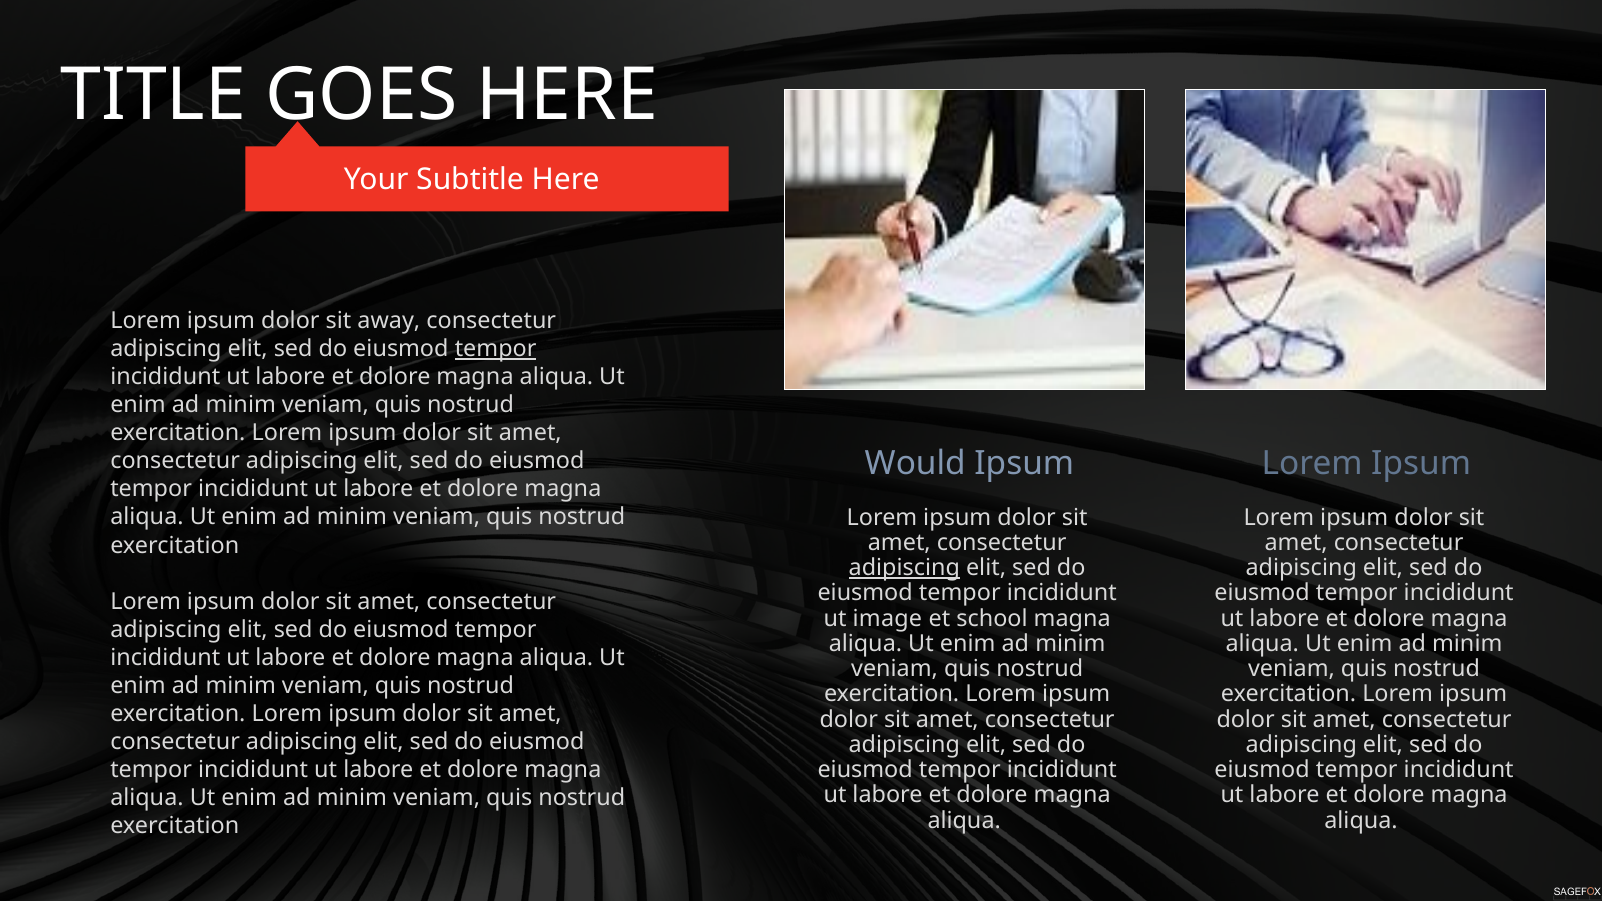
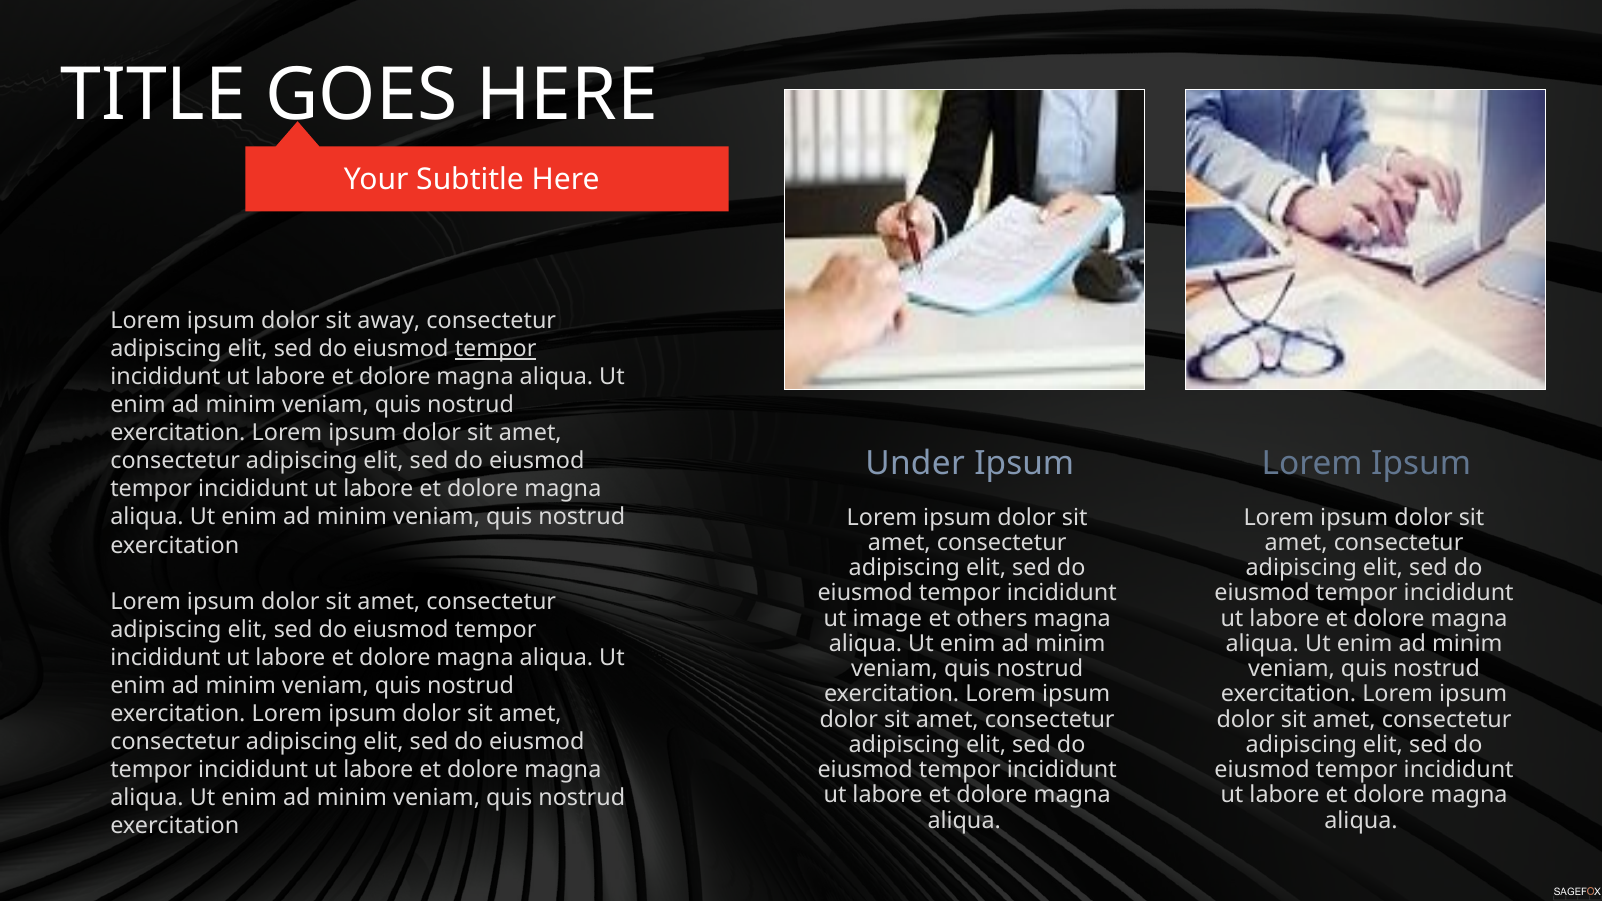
Would: Would -> Under (915, 464)
adipiscing underline: present -> none (904, 568)
school: school -> others (992, 618)
